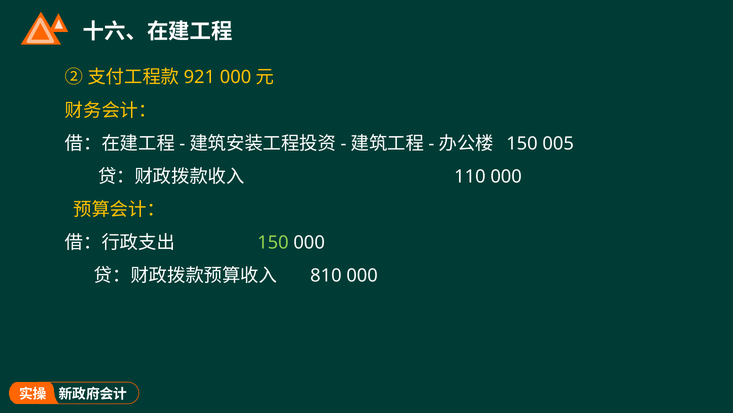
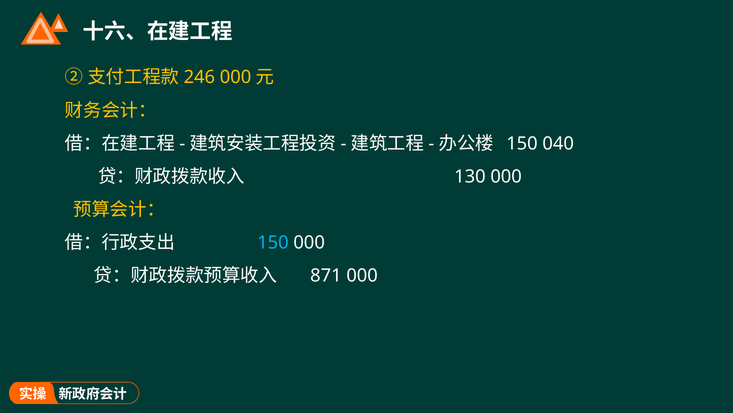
921: 921 -> 246 (199, 77)
005: 005 -> 040 (558, 143)
110: 110 -> 130 (470, 176)
150 colour: light green -> light blue (273, 242)
810: 810 -> 871 (326, 275)
